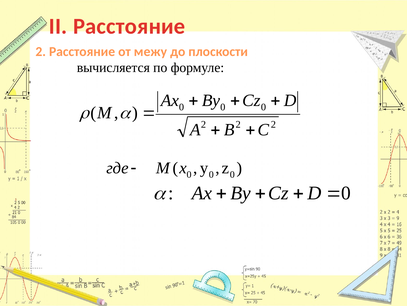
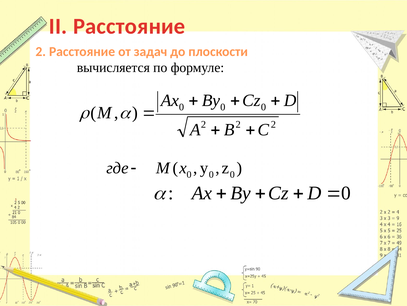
межу: межу -> задач (151, 52)
